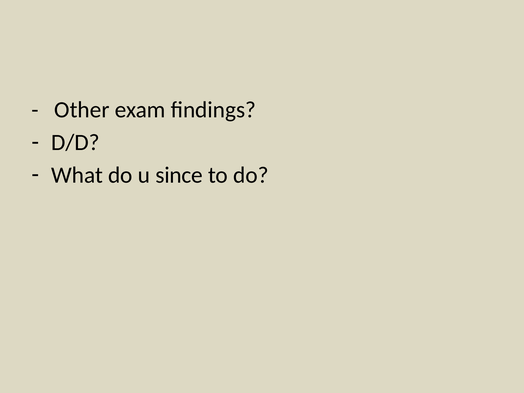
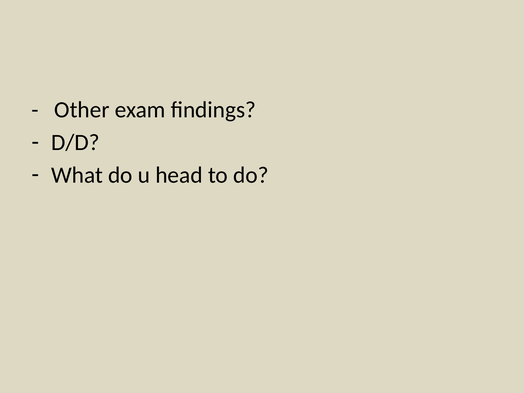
since: since -> head (179, 175)
